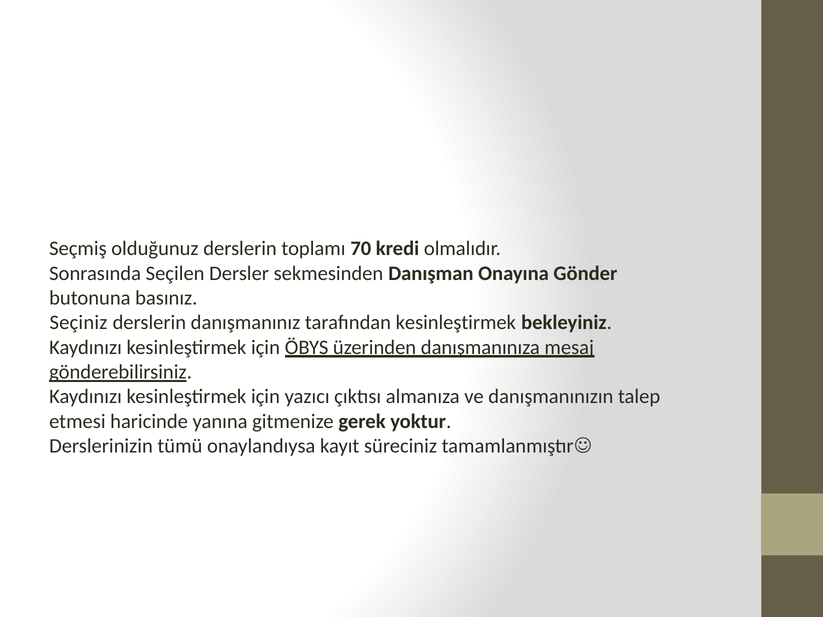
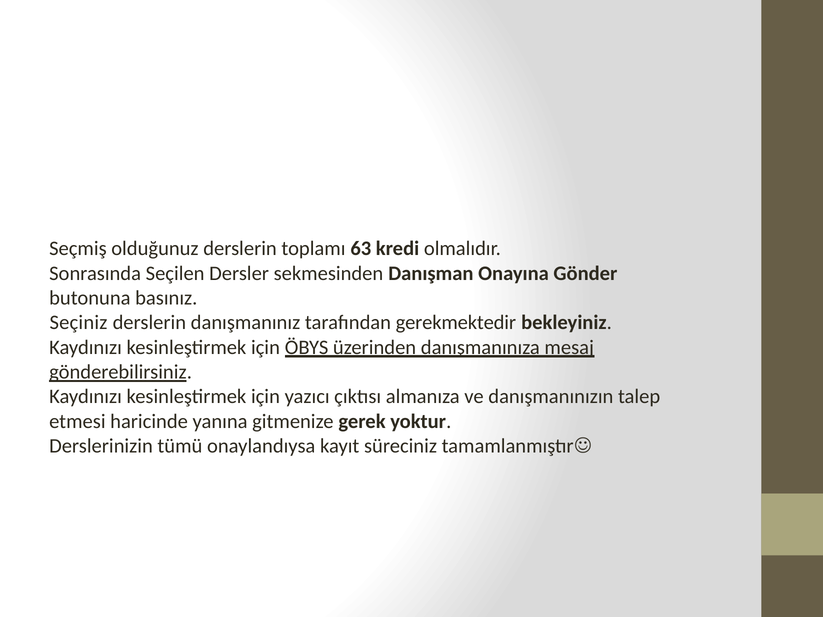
70: 70 -> 63 (361, 249)
tarafından kesinleştirmek: kesinleştirmek -> gerekmektedir (456, 323)
